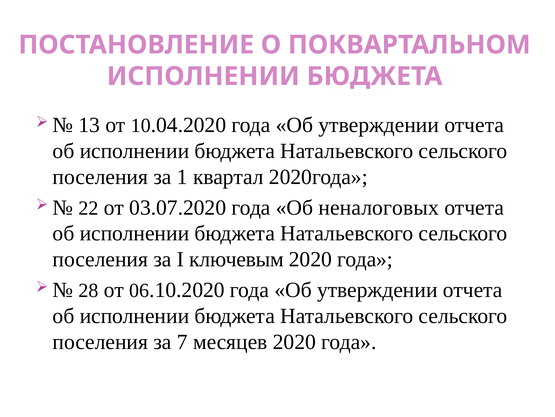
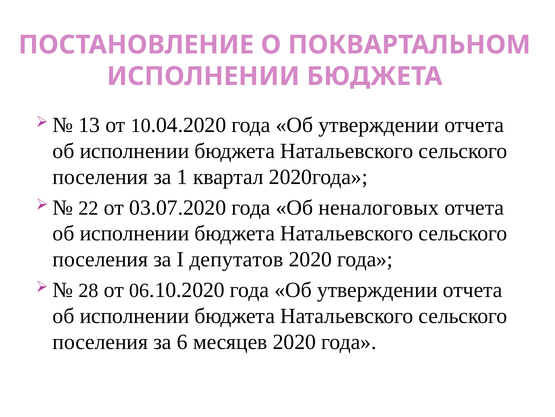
ключевым: ключевым -> депутатов (236, 259)
7: 7 -> 6 (182, 341)
